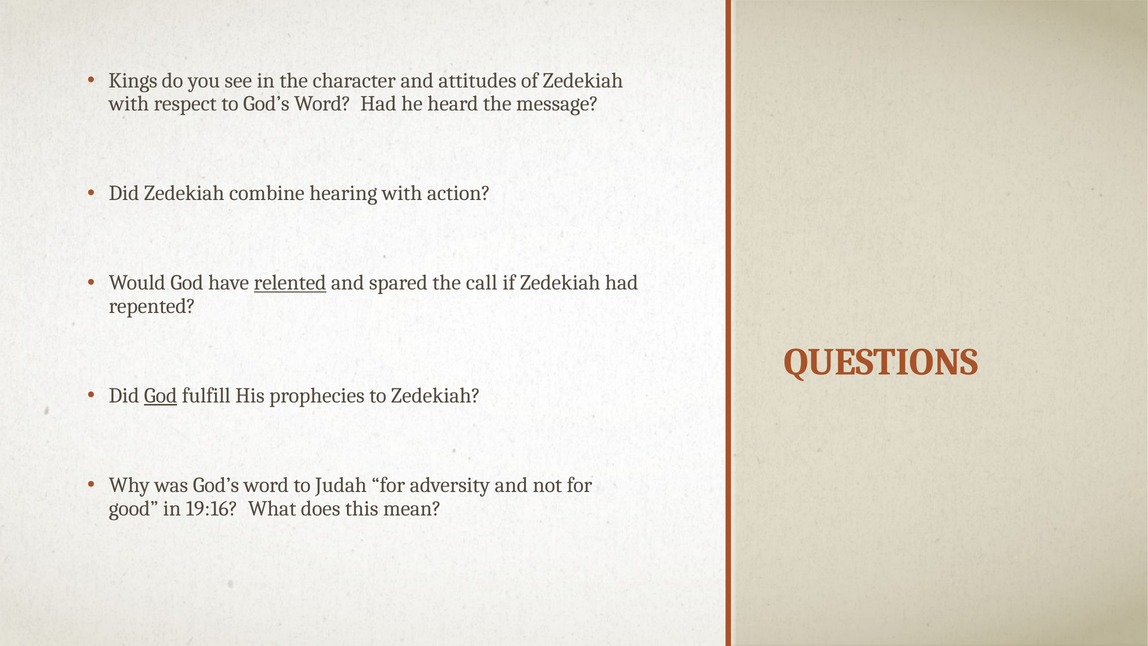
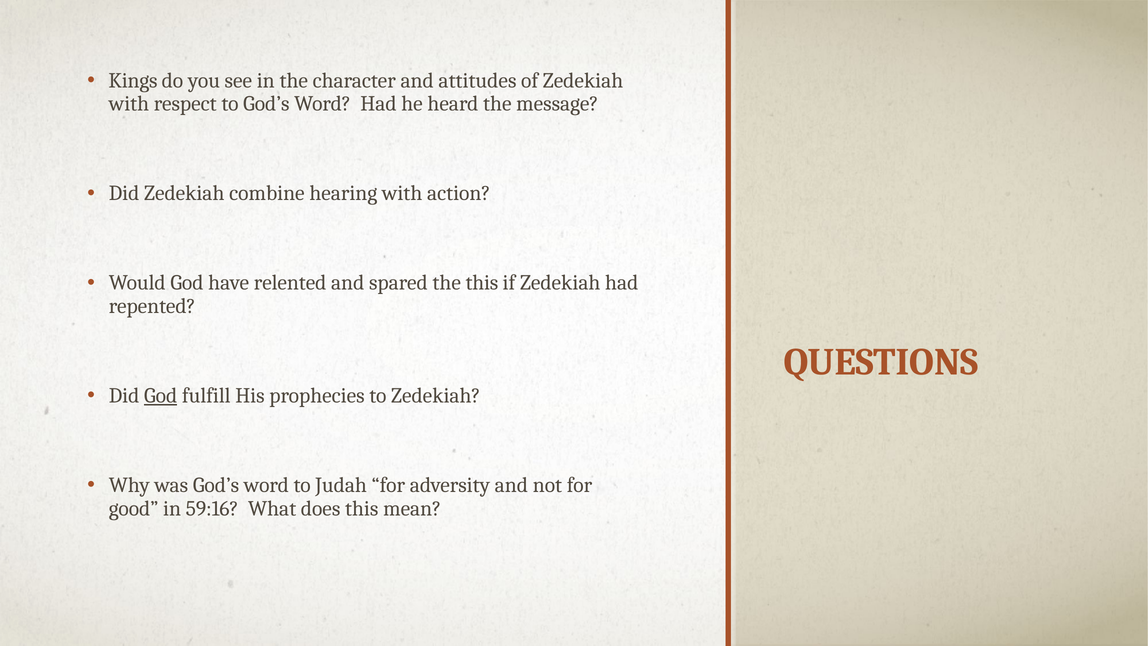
relented underline: present -> none (290, 283)
the call: call -> this (482, 283)
19:16: 19:16 -> 59:16 (212, 508)
